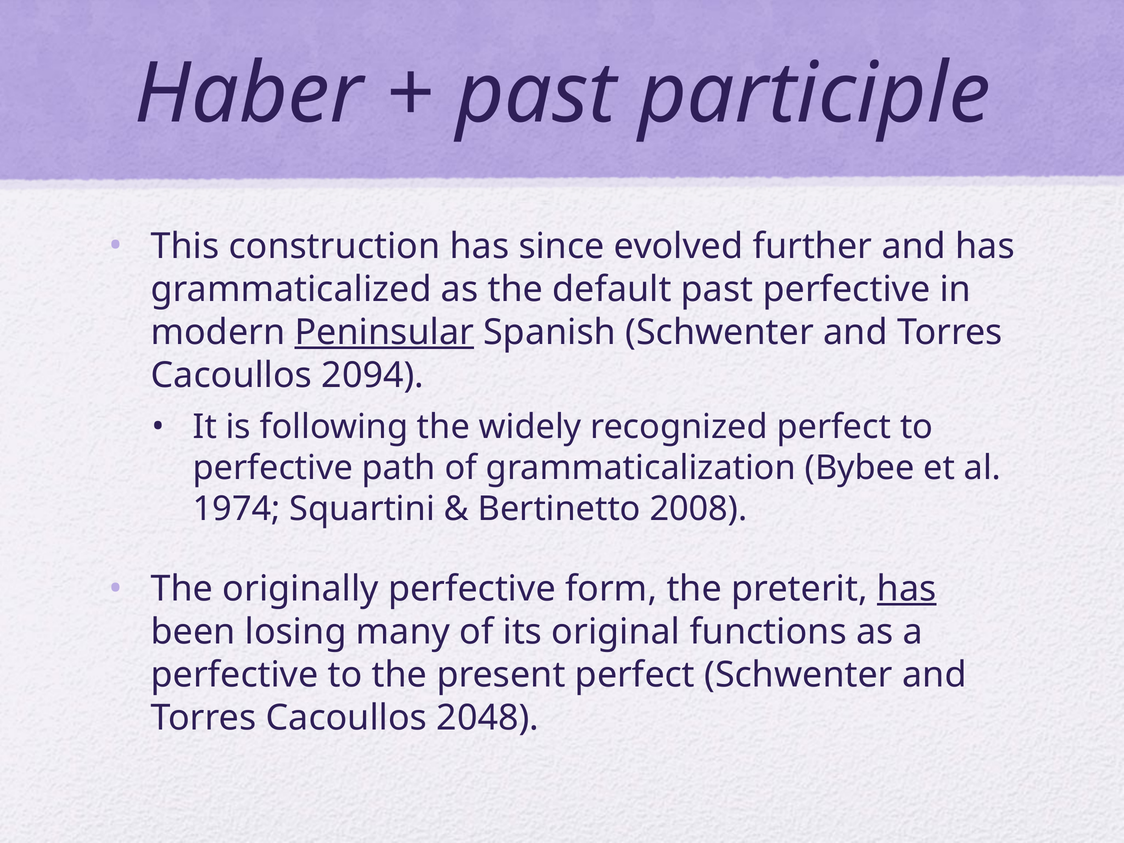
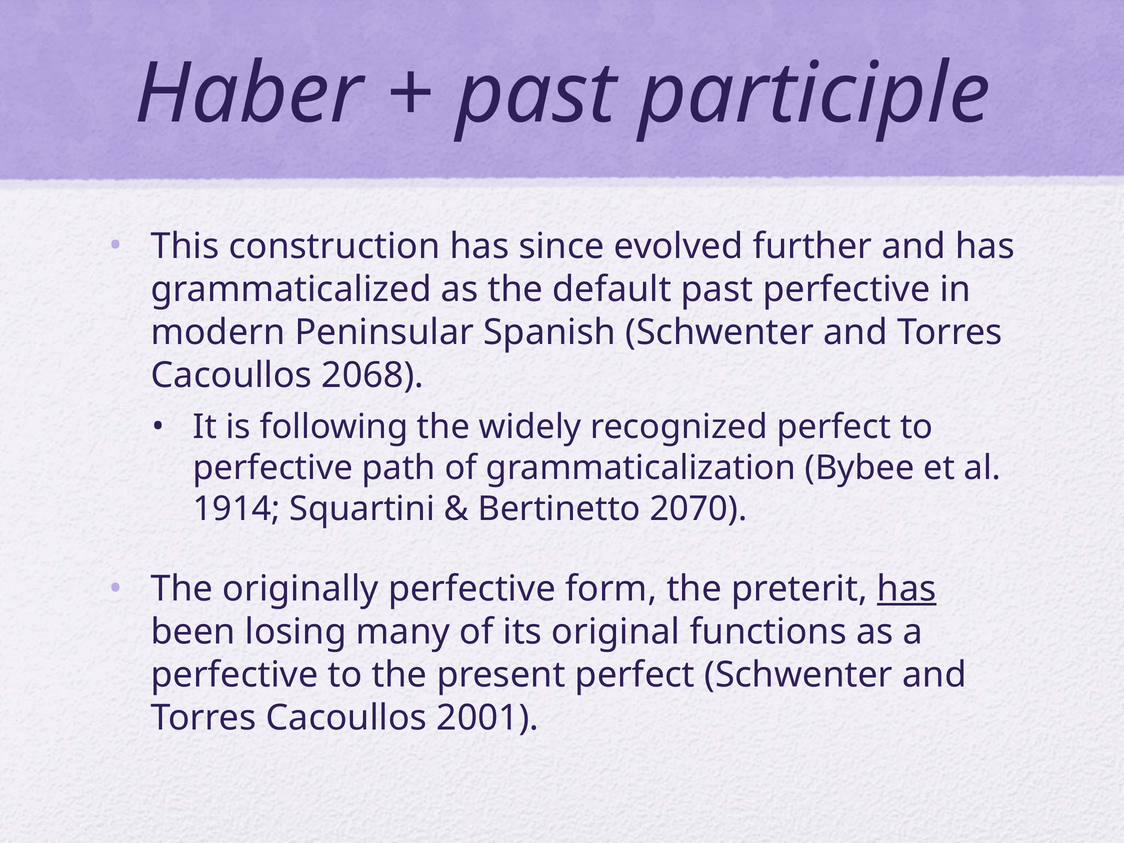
Peninsular underline: present -> none (384, 332)
2094: 2094 -> 2068 (373, 375)
1974: 1974 -> 1914 (237, 509)
2008: 2008 -> 2070 (698, 509)
2048: 2048 -> 2001 (488, 718)
